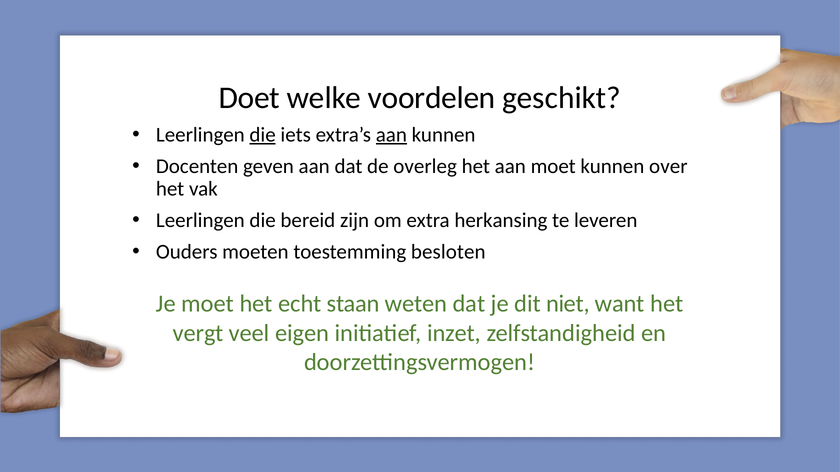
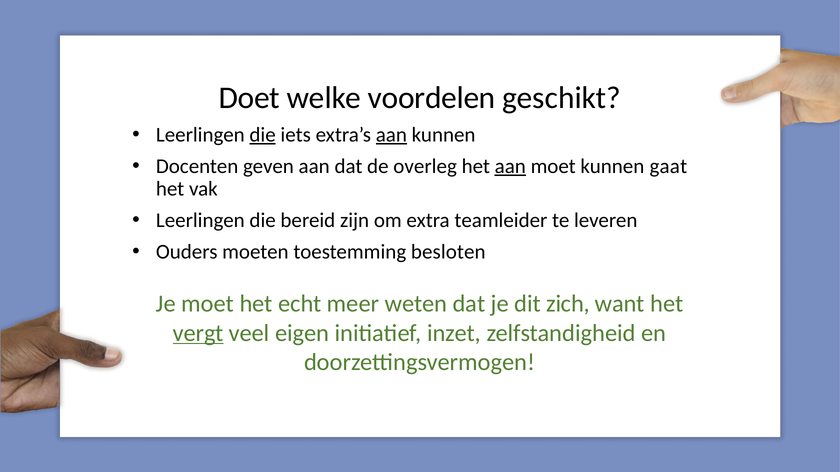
aan underline: none -> present (510, 166)
over: over -> gaat (668, 166)
herkansing: herkansing -> teamleider (501, 220)
staan: staan -> meer (353, 304)
niet: niet -> zich (568, 304)
vergt underline: none -> present (198, 333)
